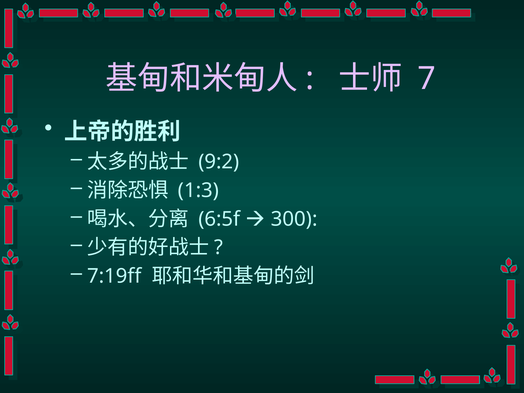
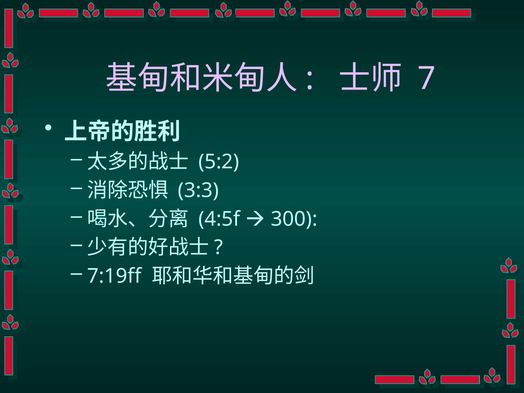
9:2: 9:2 -> 5:2 (219, 162)
1:3: 1:3 -> 3:3 (198, 190)
6:5f: 6:5f -> 4:5f (219, 219)
